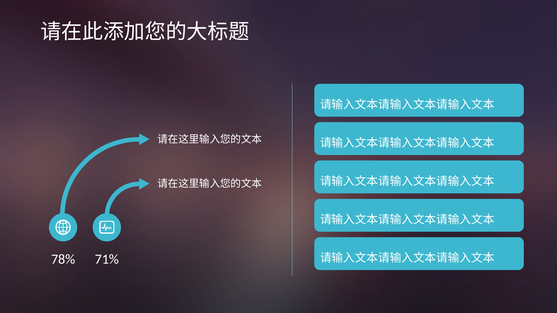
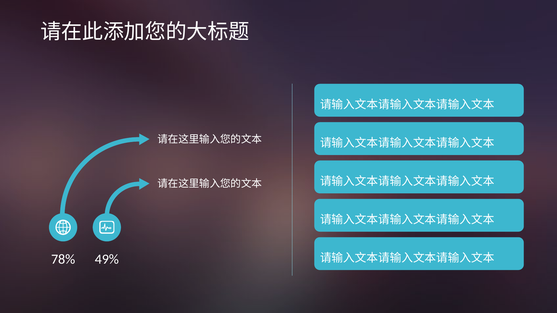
71%: 71% -> 49% (107, 260)
